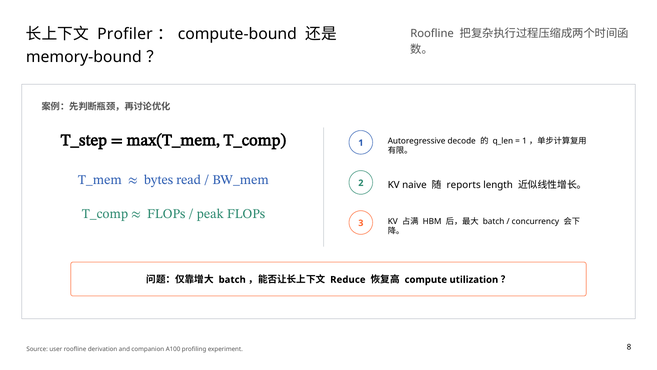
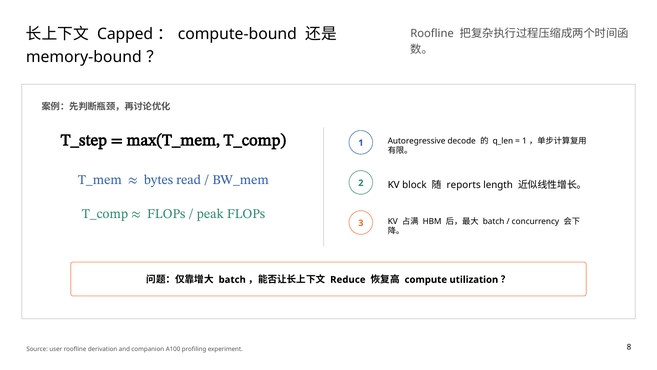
Profiler: Profiler -> Capped (125, 34)
naive: naive -> block (414, 185)
